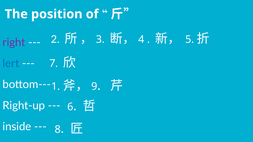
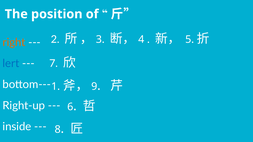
right colour: purple -> orange (14, 42)
